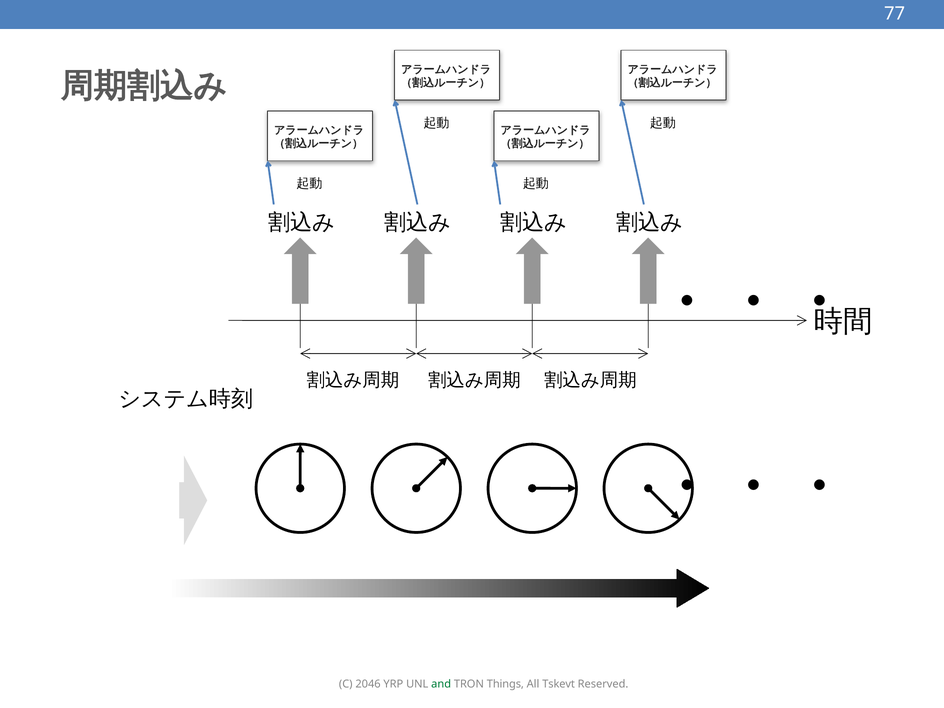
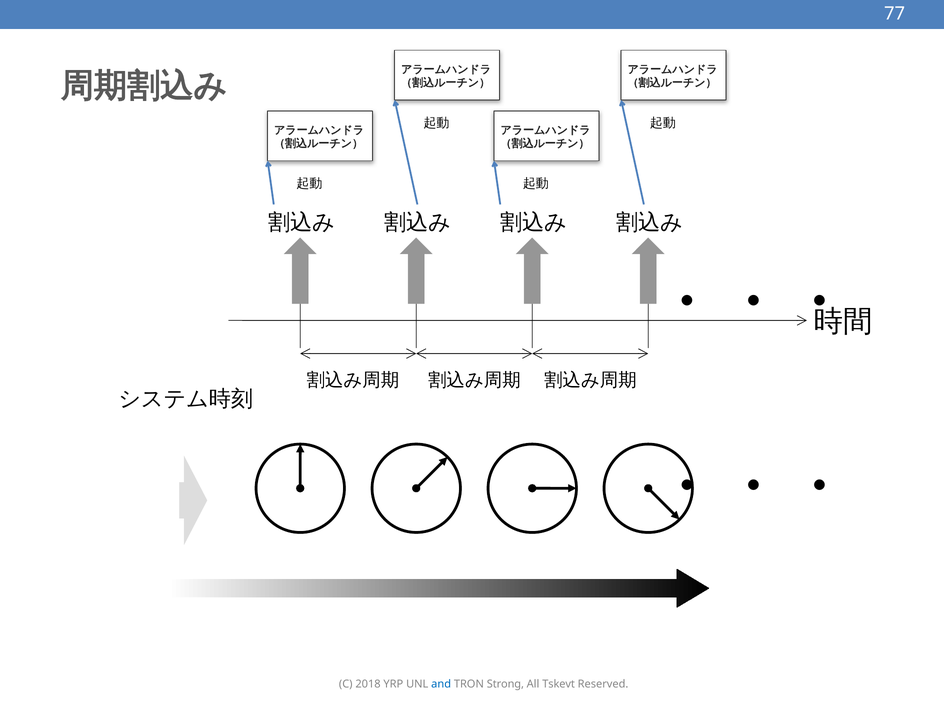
2046: 2046 -> 2018 (368, 684)
and colour: green -> blue (441, 684)
Things: Things -> Strong (505, 684)
